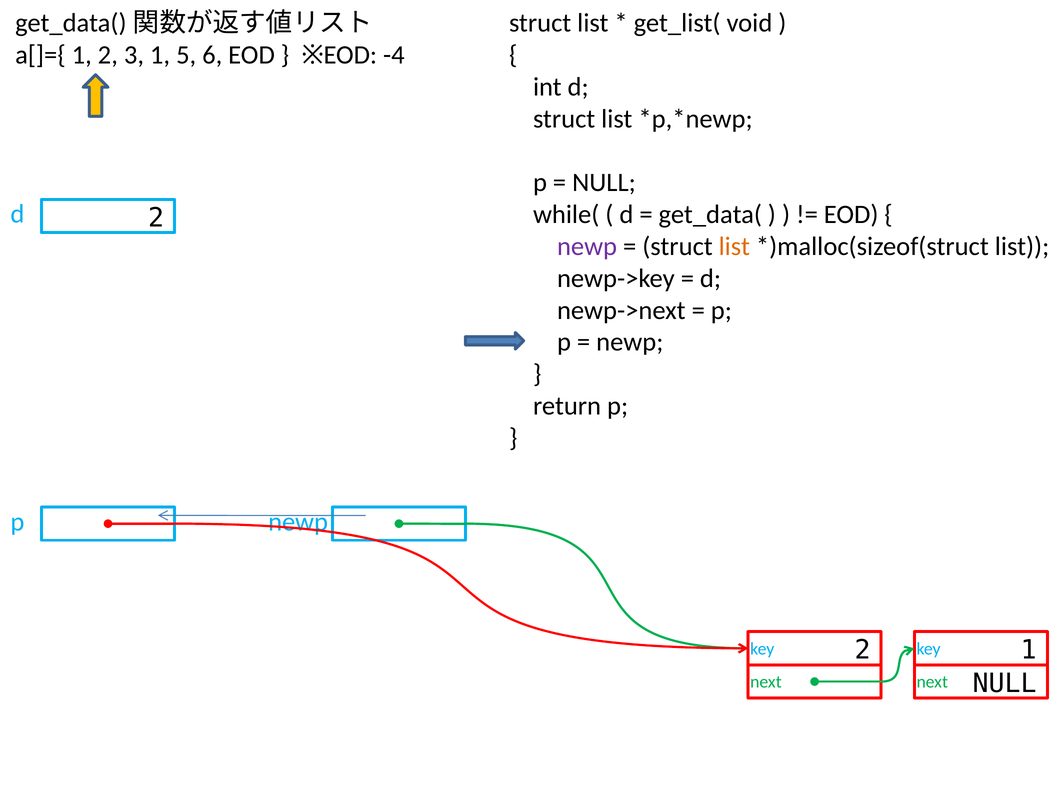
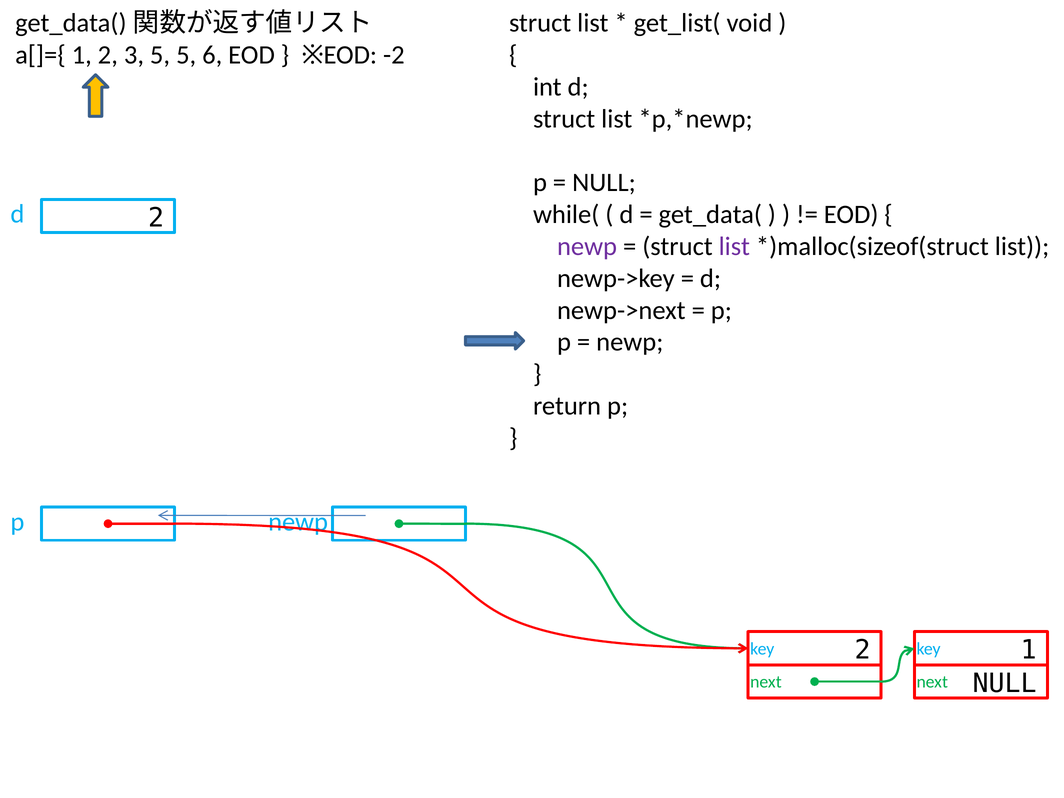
3 1: 1 -> 5 (160, 55)
-4: -4 -> -2 (394, 55)
list colour: orange -> purple (734, 246)
